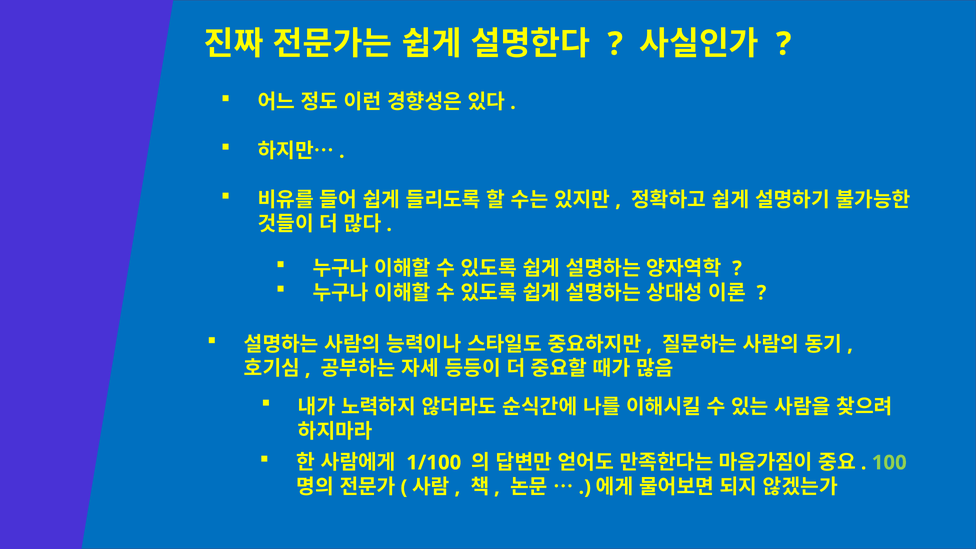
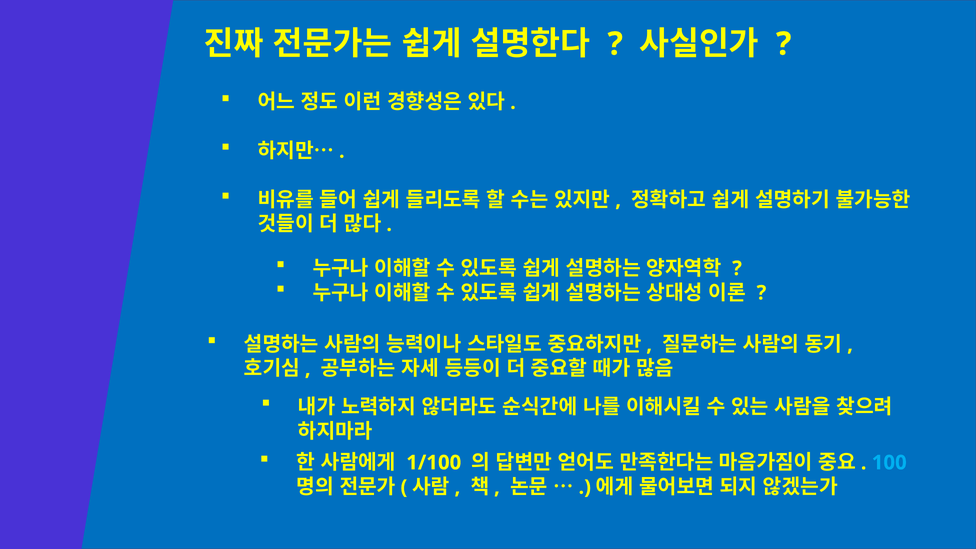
100 colour: light green -> light blue (889, 463)
